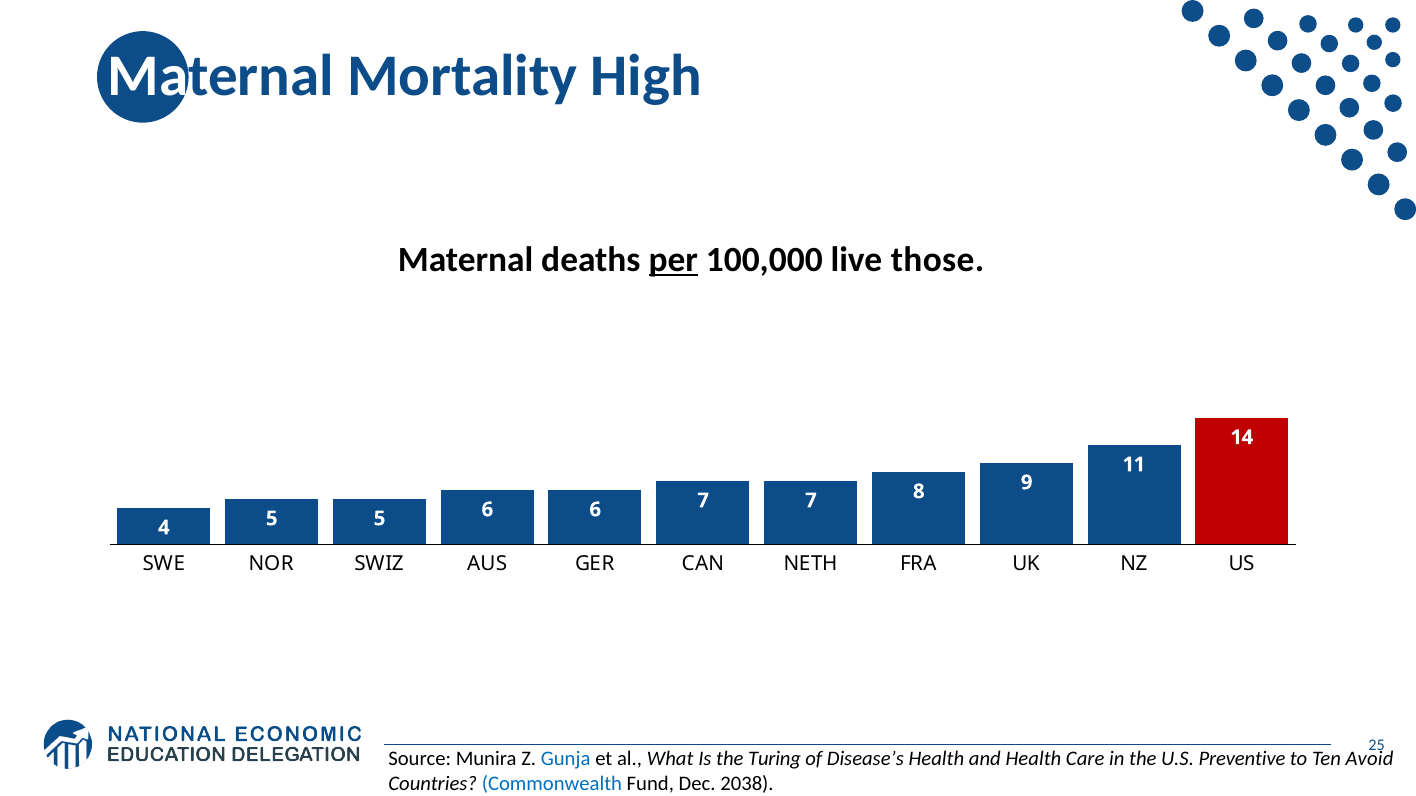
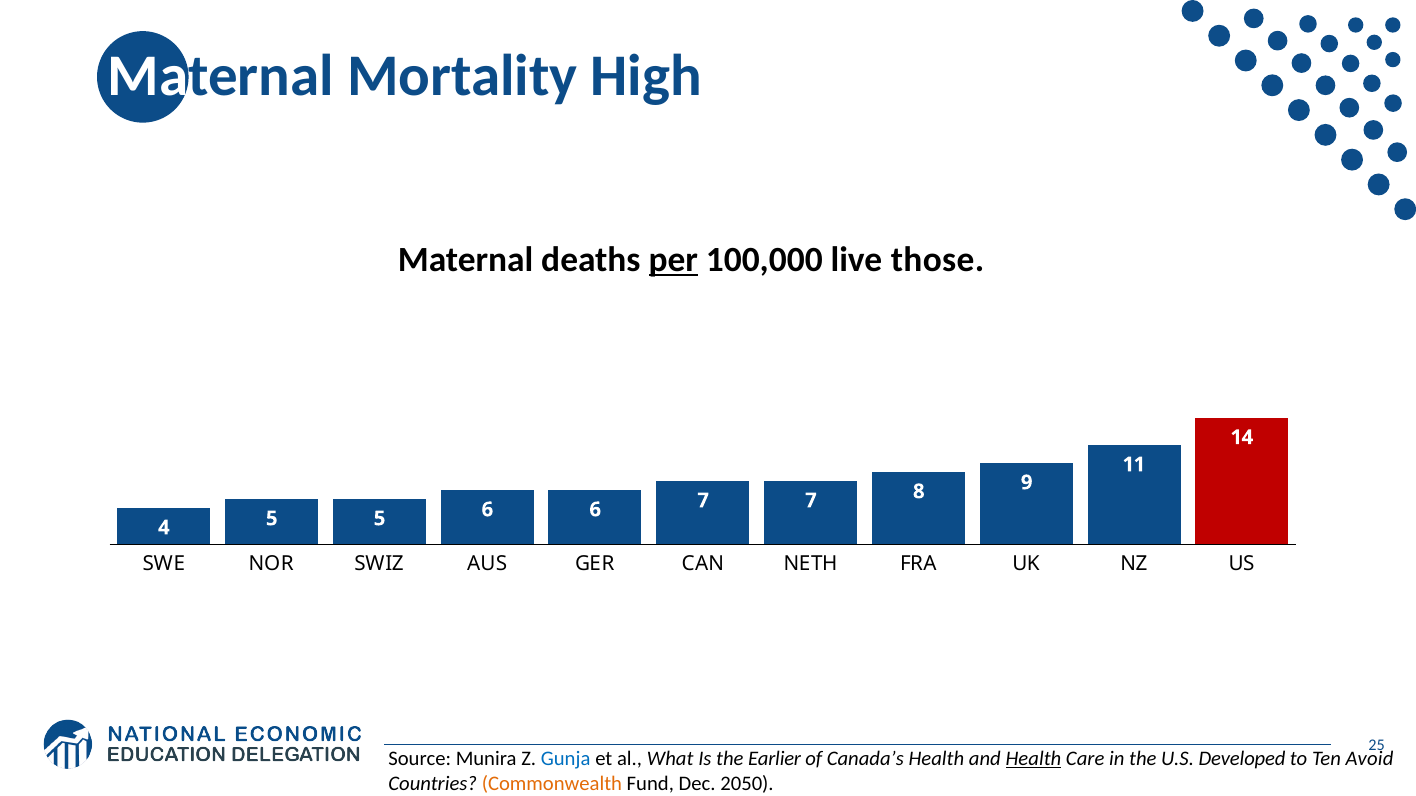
Turing: Turing -> Earlier (775, 759)
Disease’s: Disease’s -> Canada’s (865, 759)
Health underline: none -> present (1033, 759)
Preventive: Preventive -> Developed (1242, 759)
Commonwealth colour: blue -> orange (552, 784)
2038: 2038 -> 2050 (747, 784)
